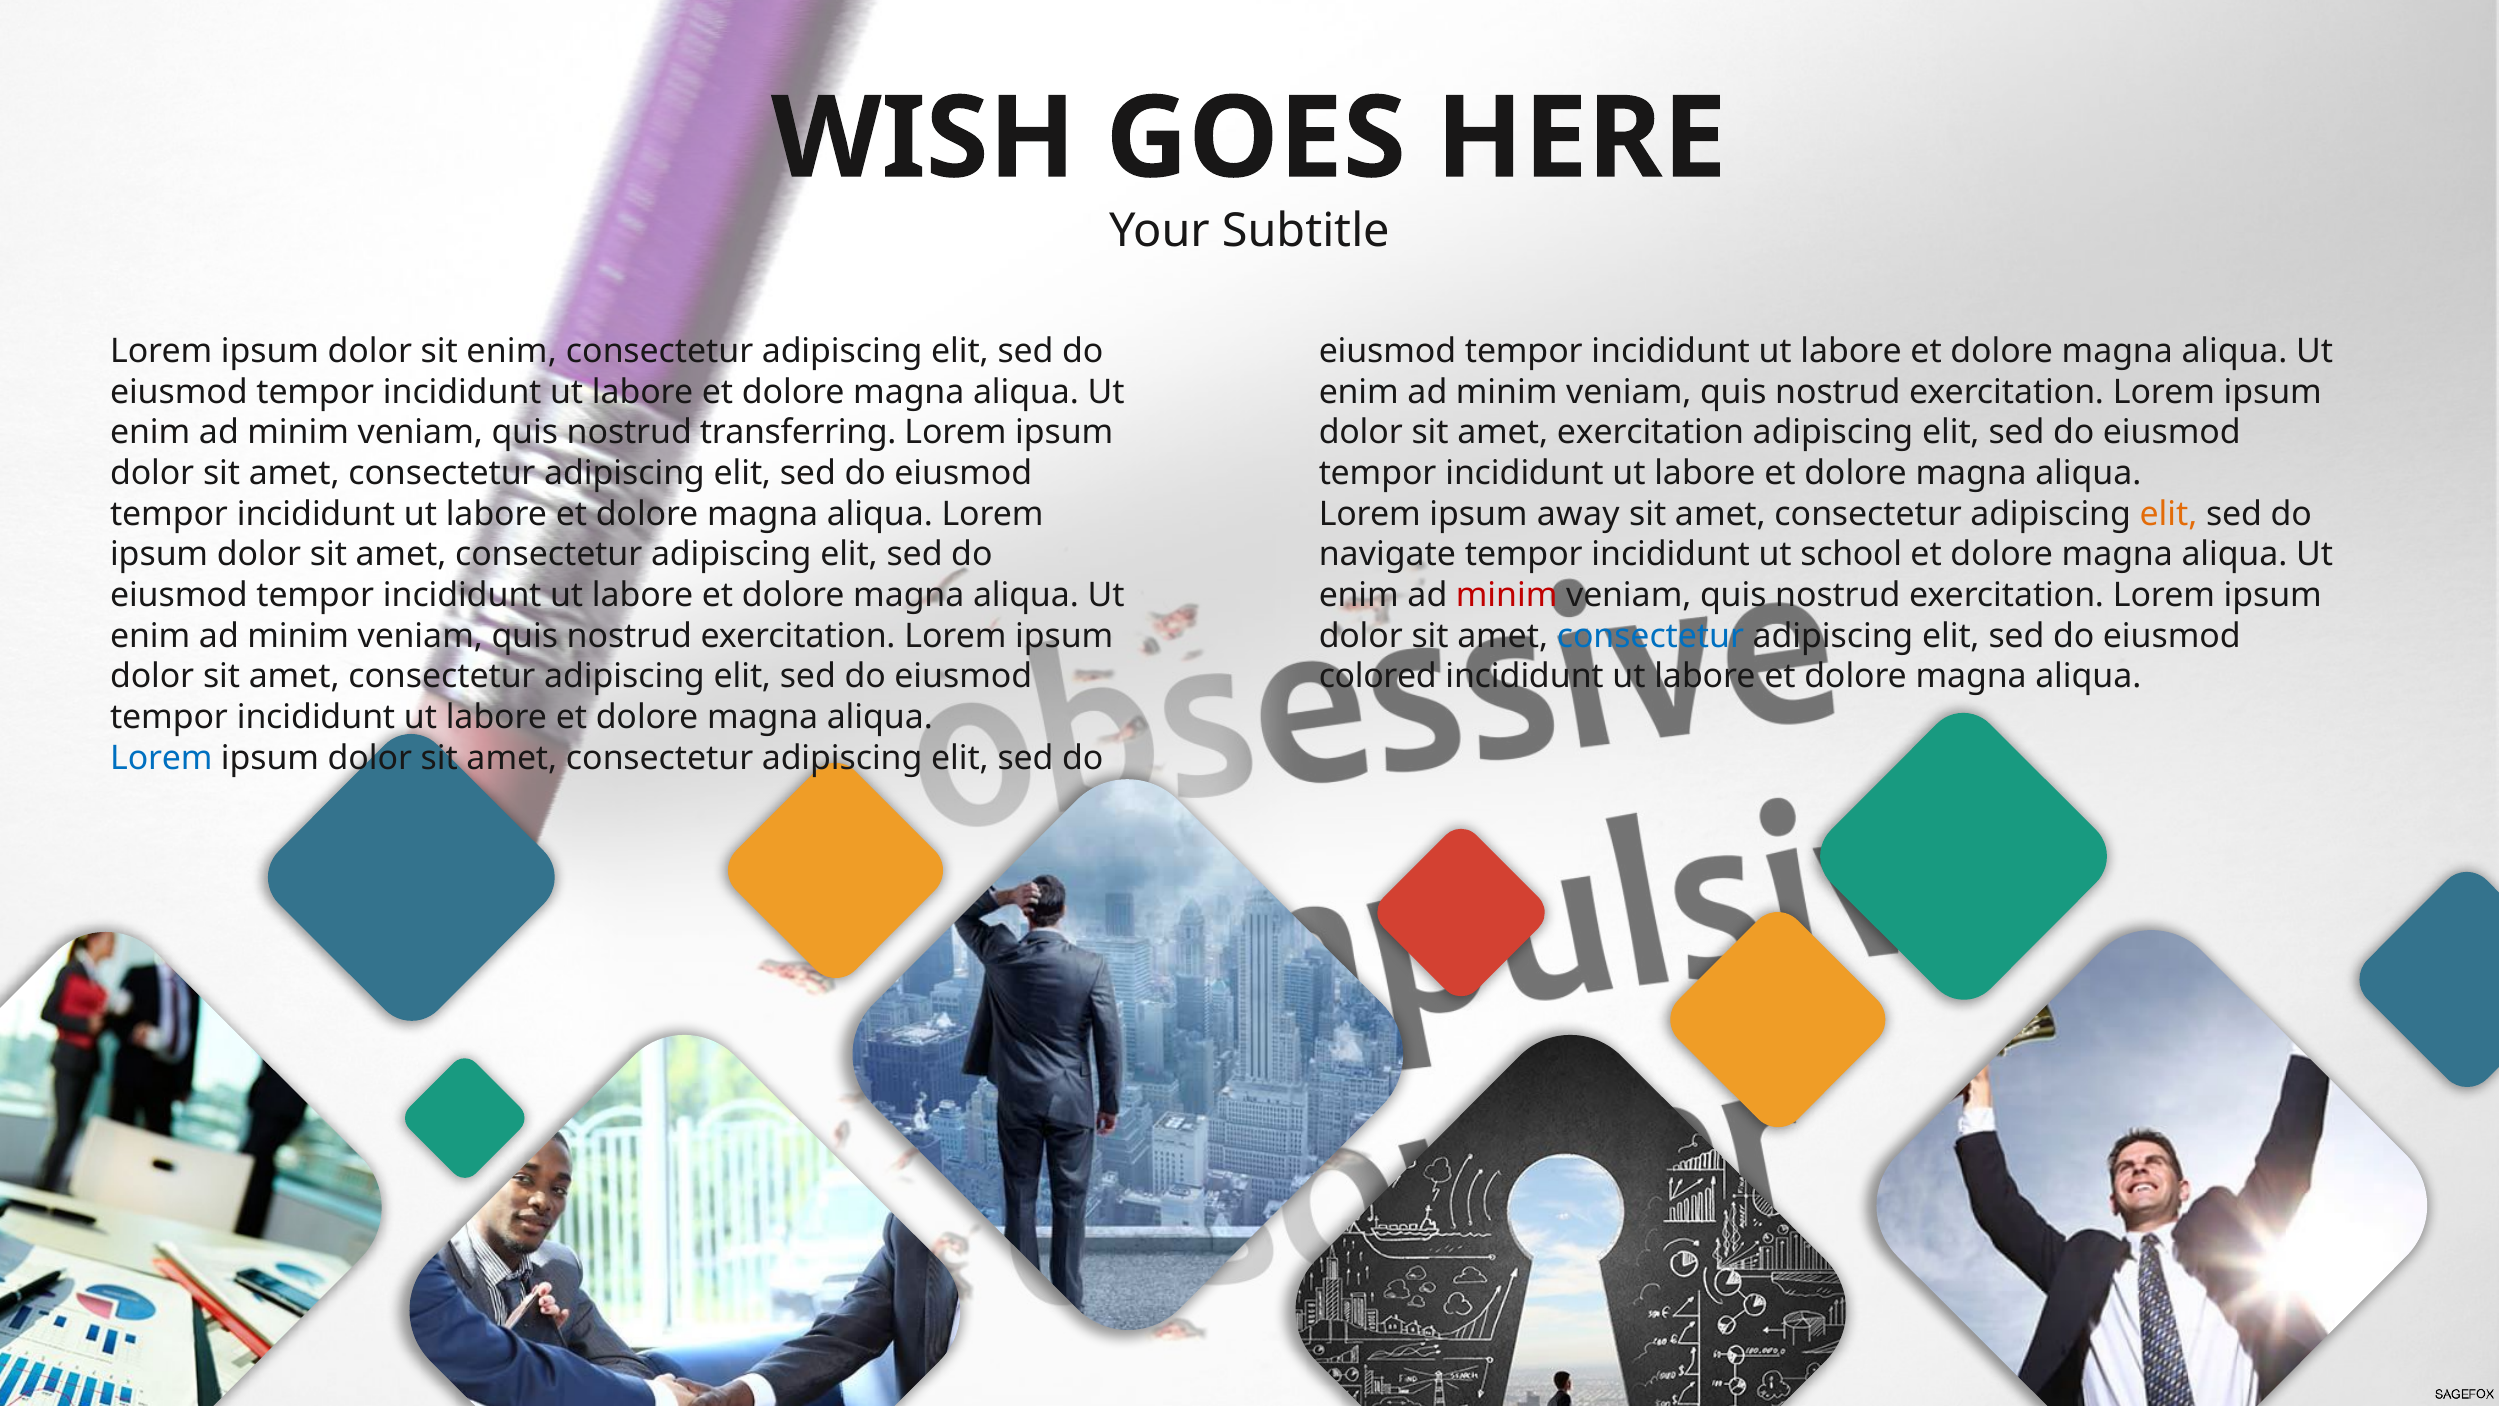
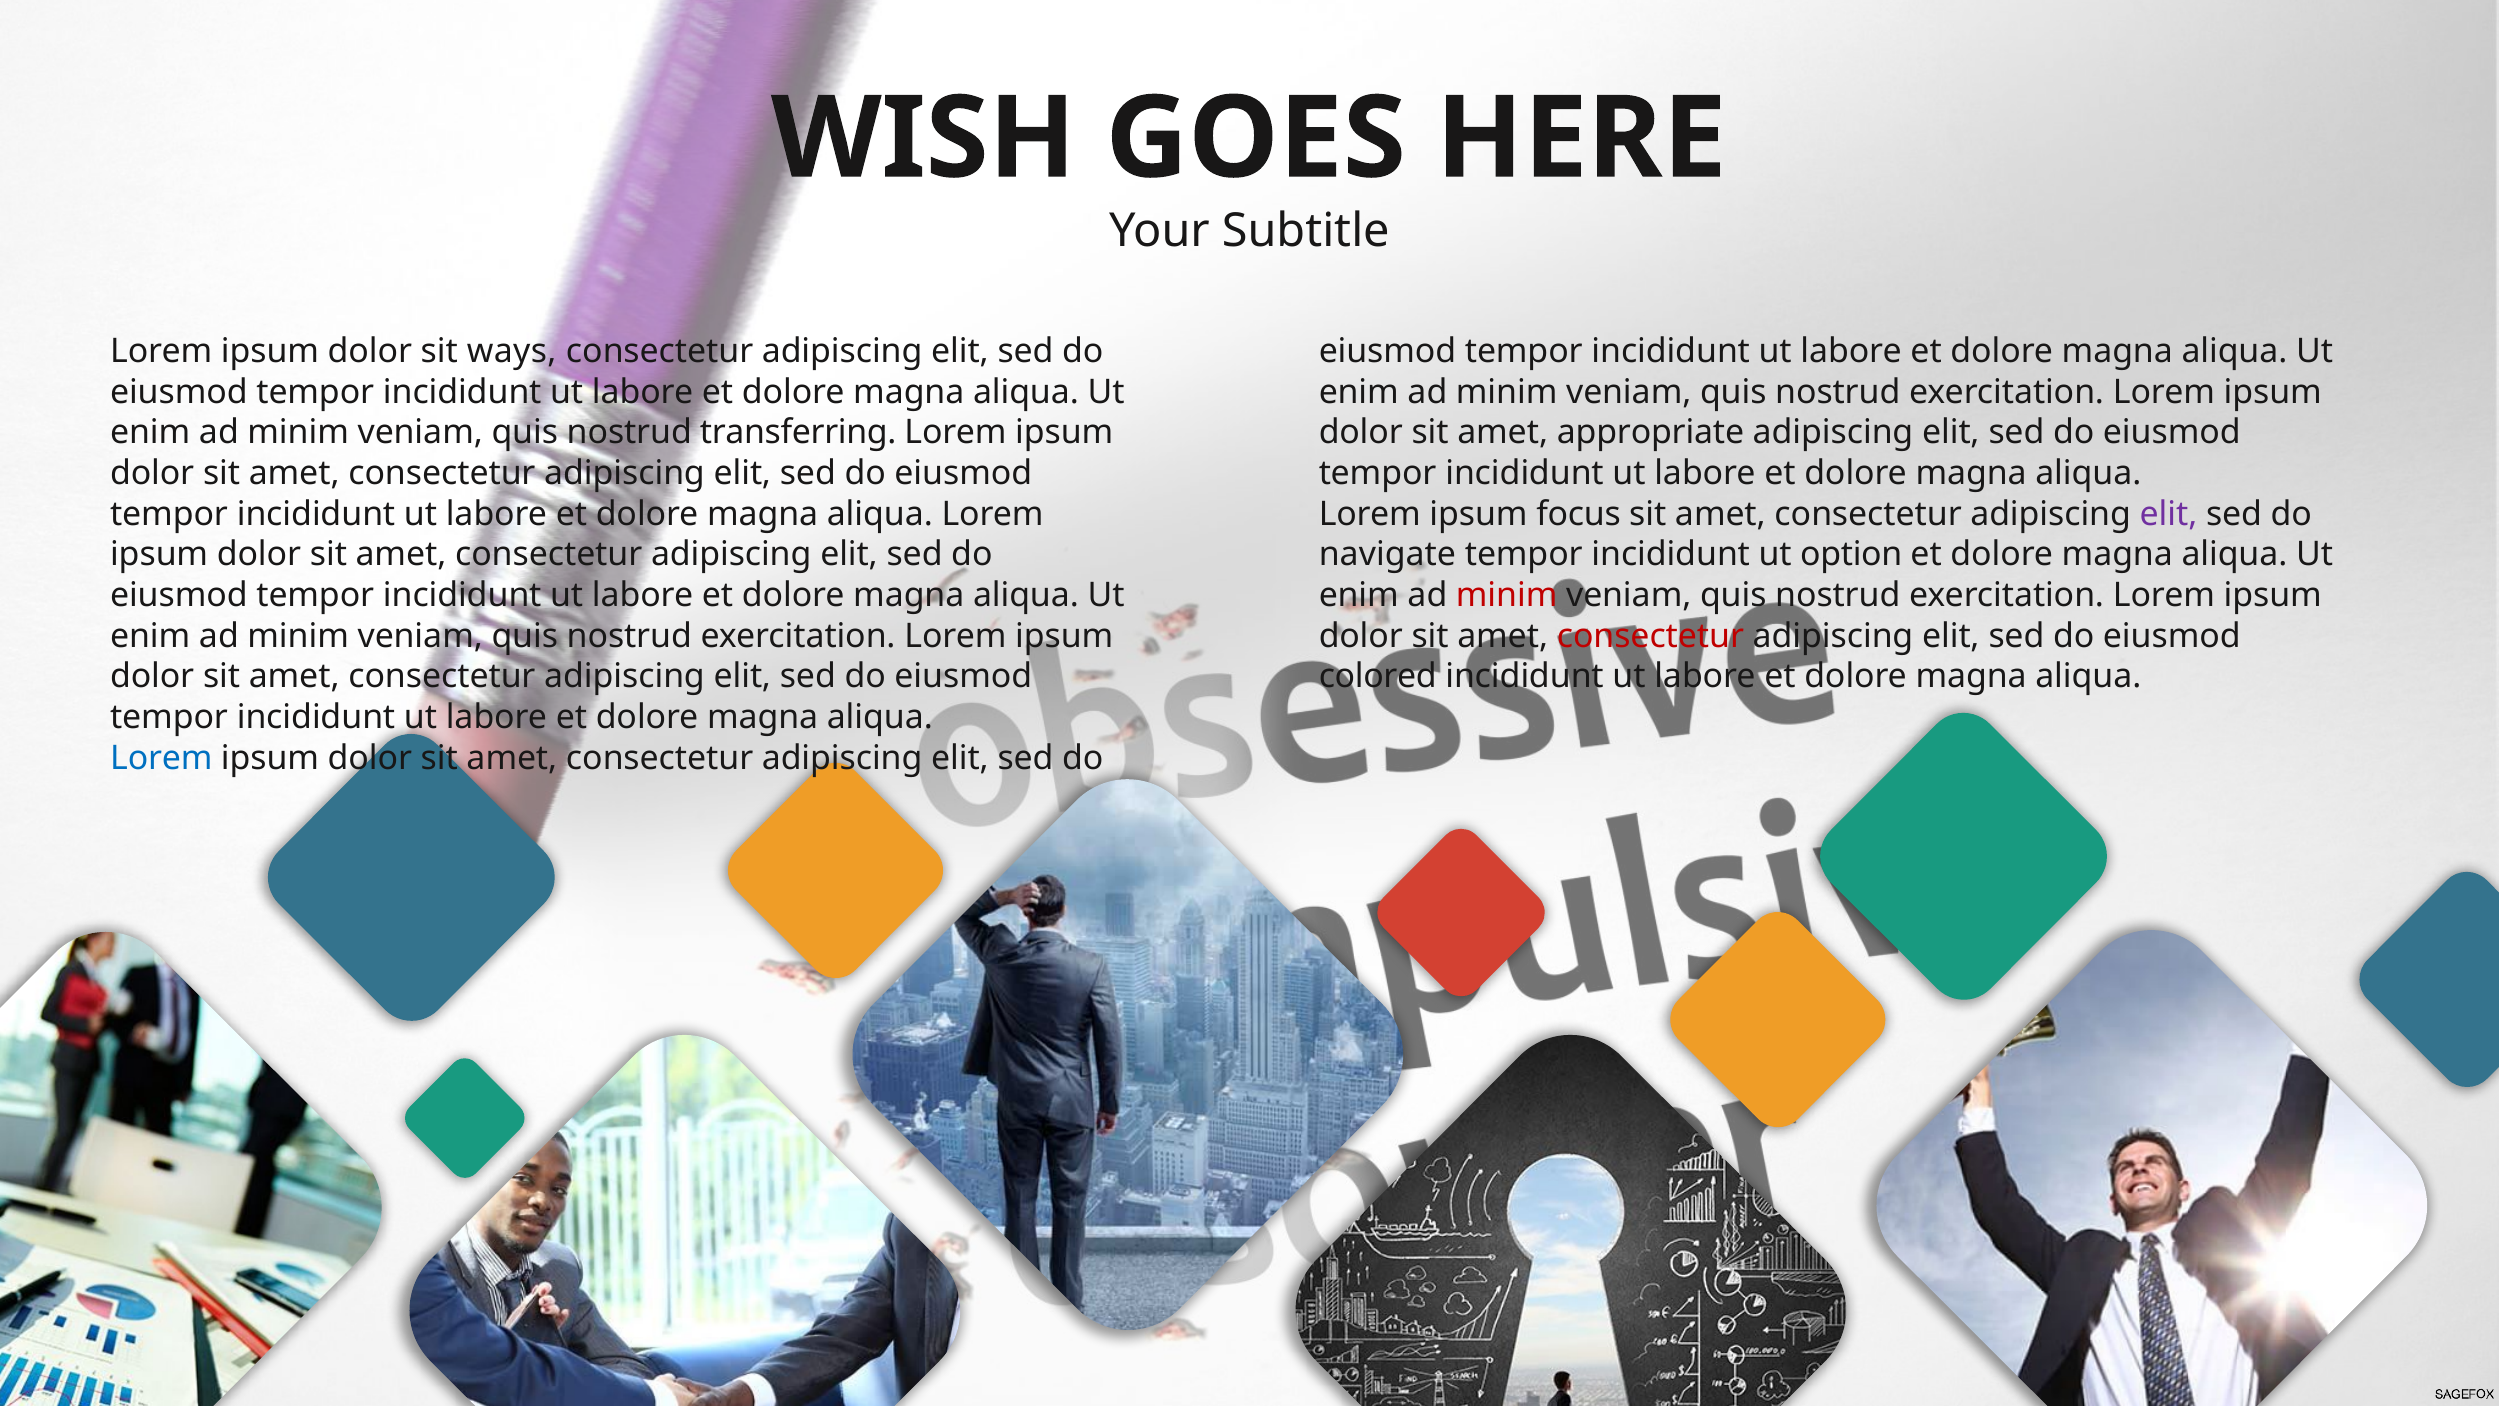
sit enim: enim -> ways (512, 351)
amet exercitation: exercitation -> appropriate (1650, 433)
away: away -> focus (1579, 514)
elit colour: orange -> purple (2168, 514)
school: school -> option (1851, 555)
consectetur colour: blue -> red (1650, 636)
